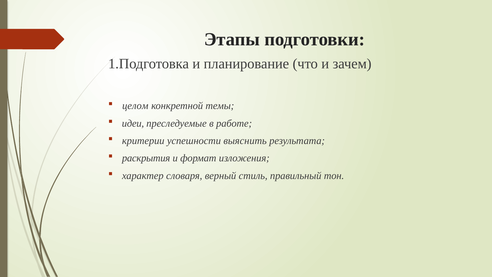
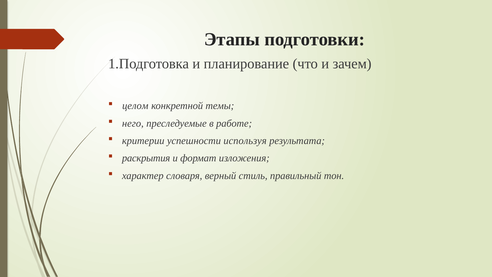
идеи: идеи -> него (133, 123)
выяснить: выяснить -> используя (245, 141)
